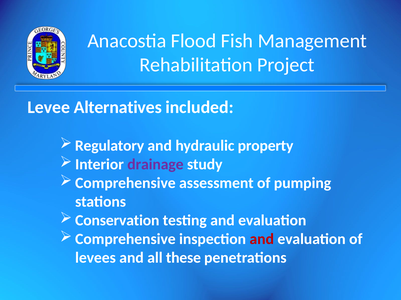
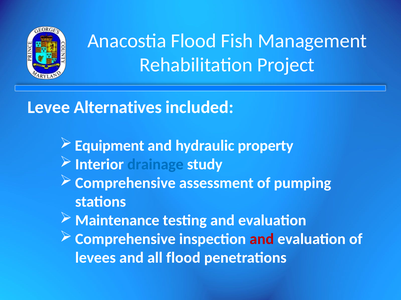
Regulatory: Regulatory -> Equipment (110, 146)
drainage colour: purple -> blue (155, 165)
Conservation: Conservation -> Maintenance (117, 221)
all these: these -> flood (183, 258)
